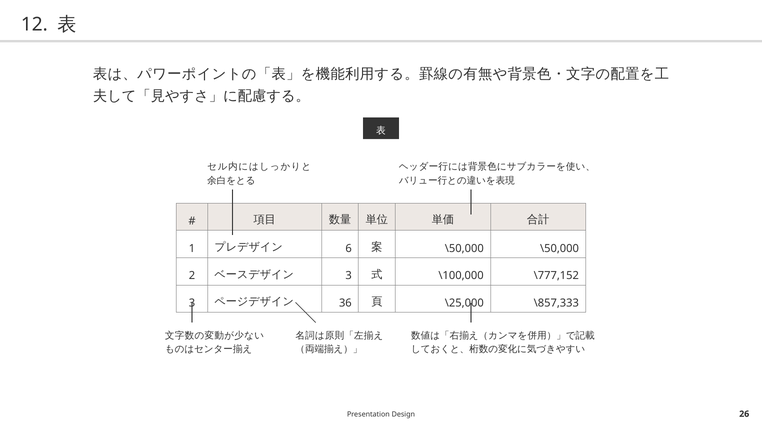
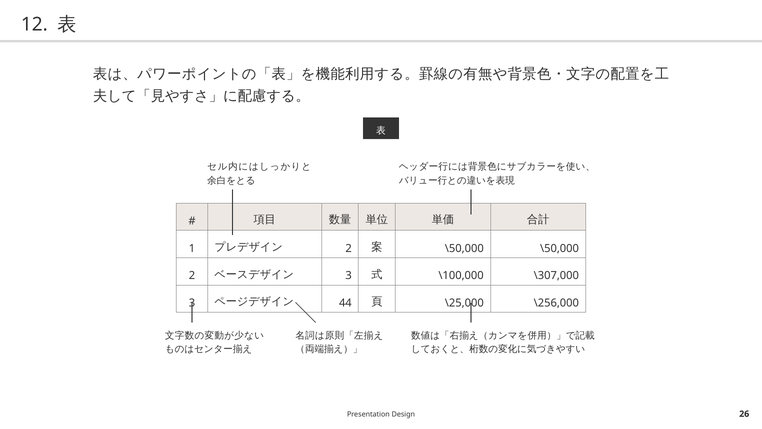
6: 6 -> 2 (349, 248)
\777,152: \777,152 -> \307,000 (556, 275)
36: 36 -> 44 (345, 303)
\857,333: \857,333 -> \256,000 (556, 303)
